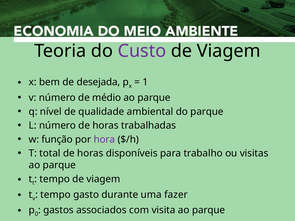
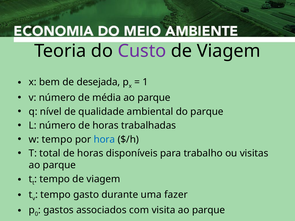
médio: médio -> média (107, 98)
w função: função -> tempo (57, 140)
hora colour: purple -> blue (104, 140)
